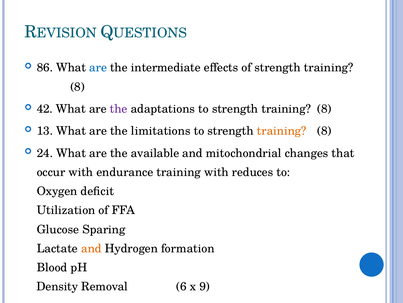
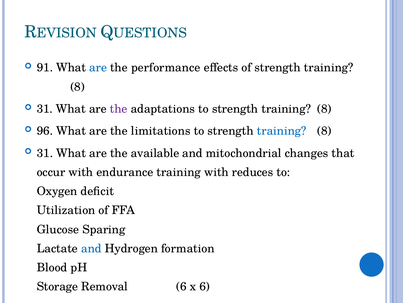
86: 86 -> 91 (45, 68)
intermediate: intermediate -> performance (166, 68)
42: 42 -> 31 (45, 109)
13: 13 -> 96 (45, 131)
training colour: orange -> blue (282, 131)
24: 24 -> 31 (45, 153)
and colour: orange -> blue (91, 248)
Density: Density -> Storage (57, 286)
x 9: 9 -> 6 (205, 286)
